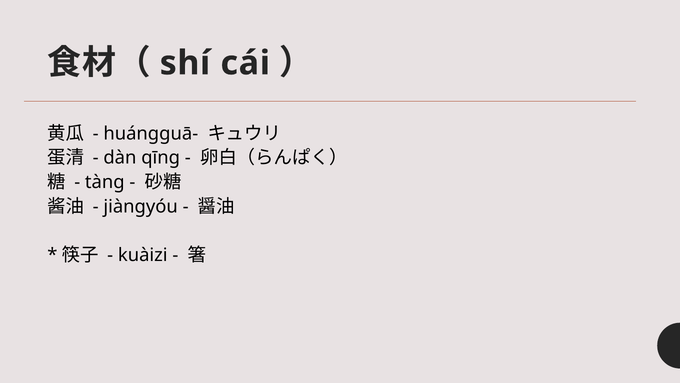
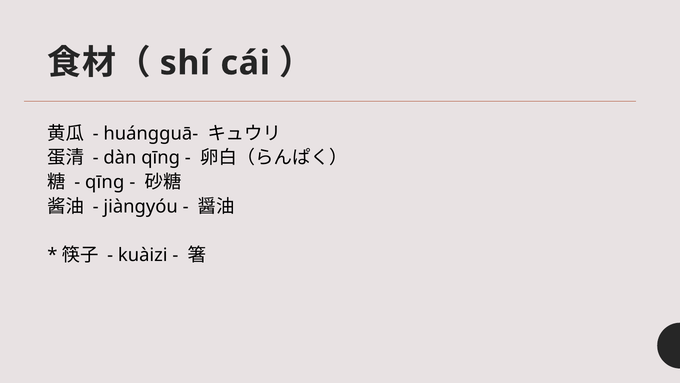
tàng: tàng -> qīng (105, 182)
